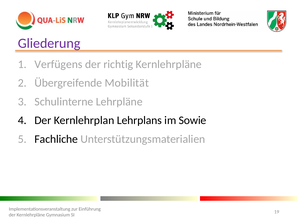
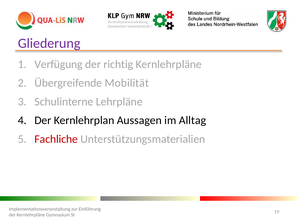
Verfügens: Verfügens -> Verfügung (59, 64)
Lehrplans: Lehrplans -> Aussagen (139, 121)
Sowie: Sowie -> Alltag (192, 121)
Fachliche colour: black -> red (56, 140)
